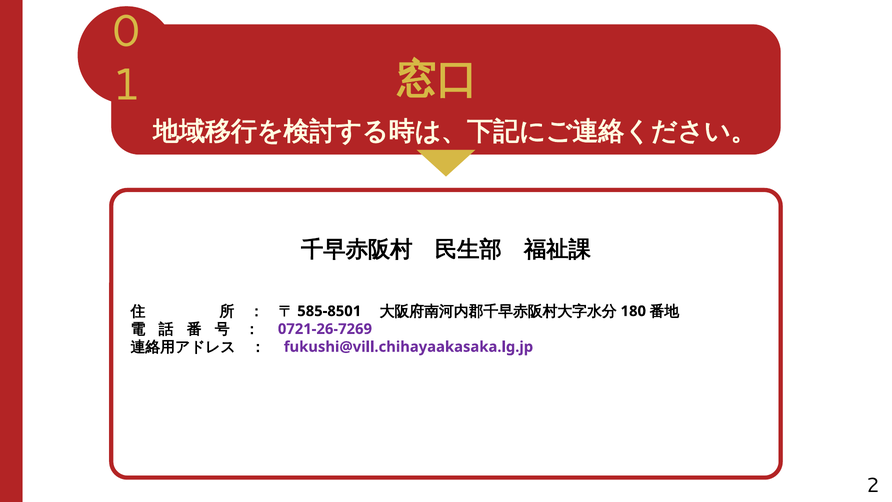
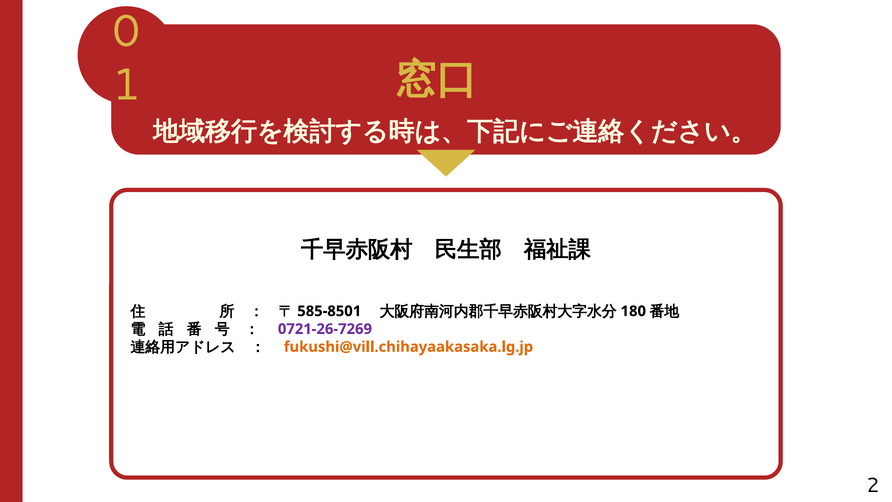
fukushi@vill.chihayaakasaka.lg.jp colour: purple -> orange (408, 347)
